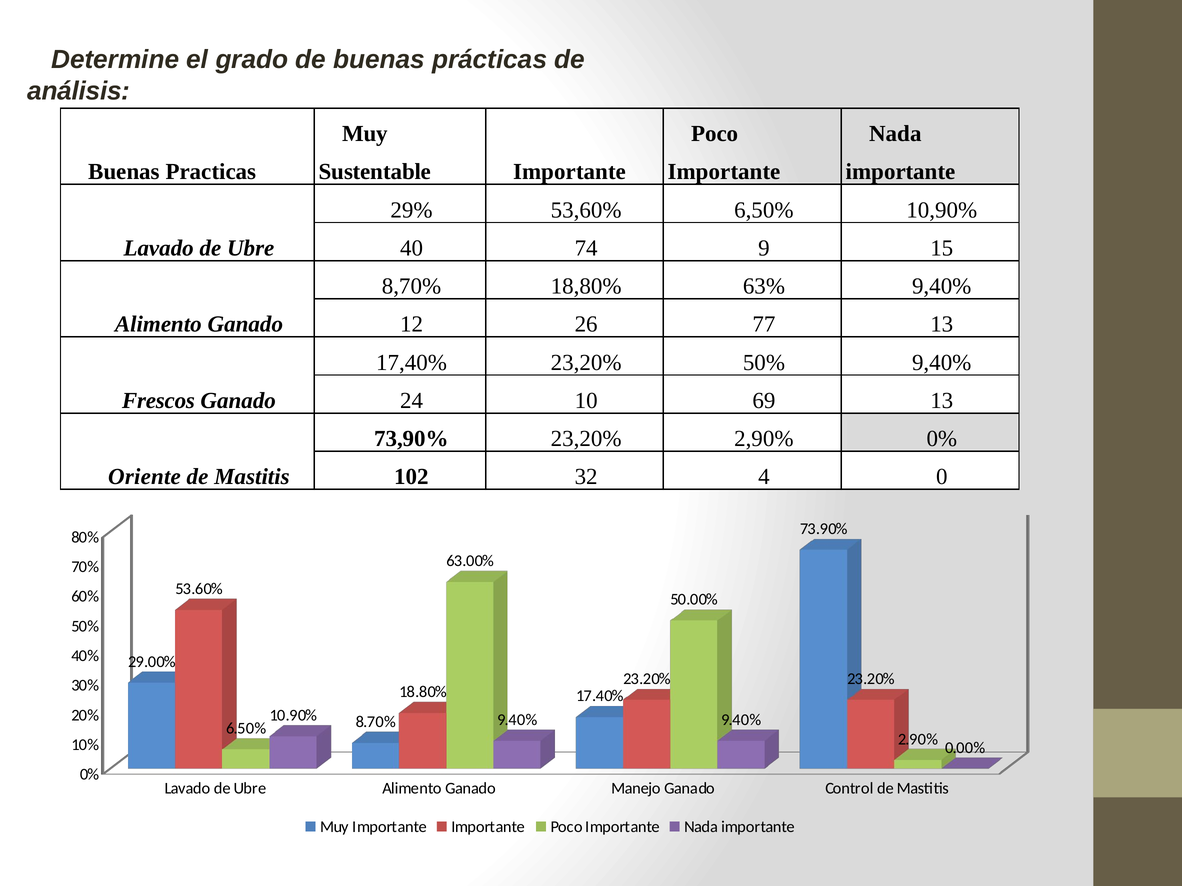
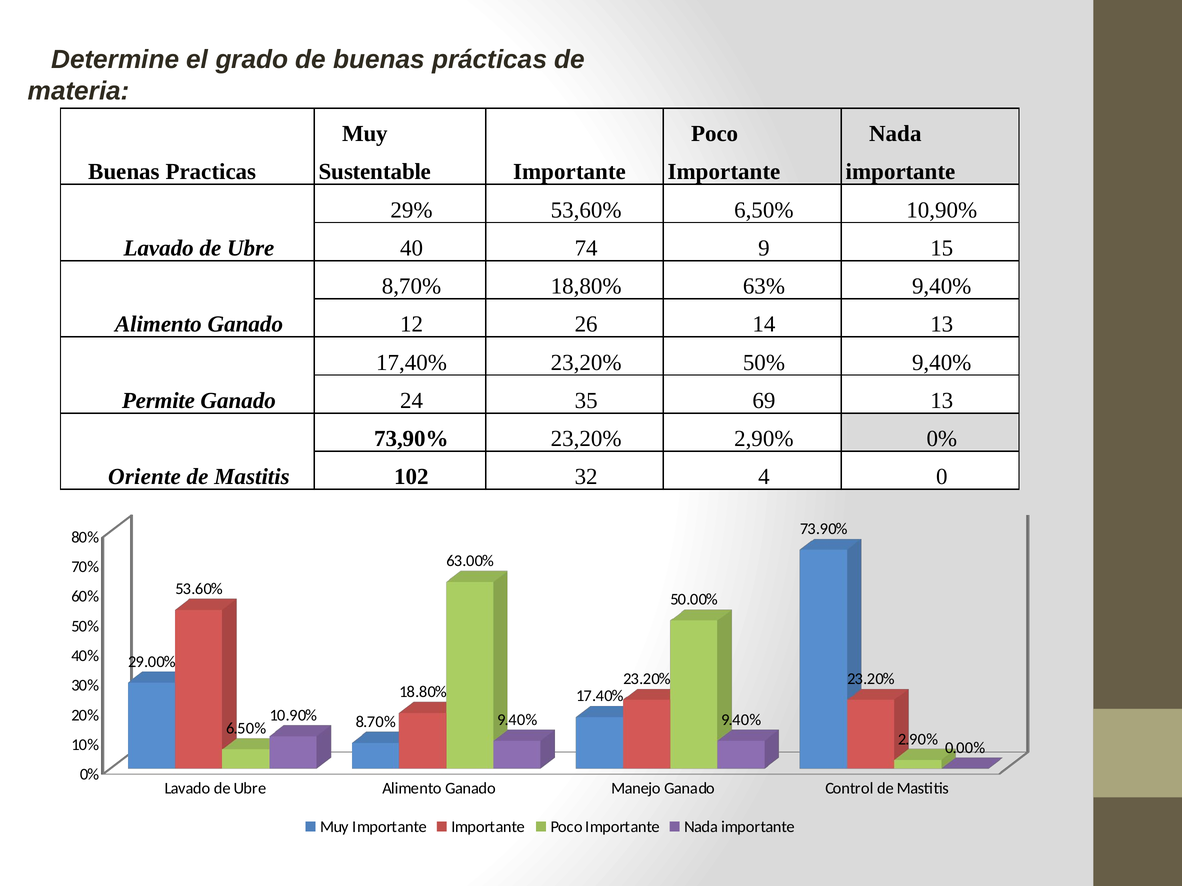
análisis: análisis -> materia (79, 91)
77: 77 -> 14 (764, 325)
Frescos: Frescos -> Permite (158, 401)
10: 10 -> 35 (586, 401)
